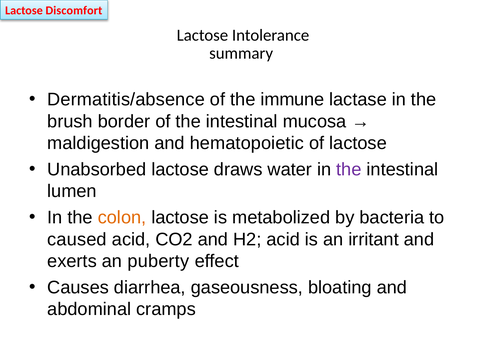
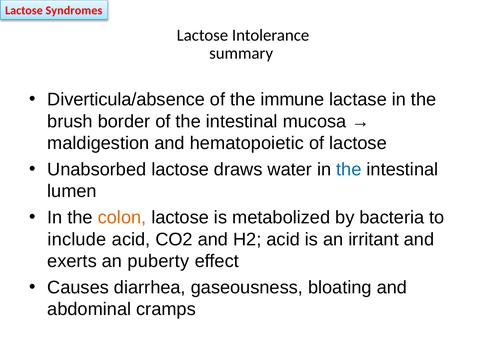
Discomfort: Discomfort -> Syndromes (74, 10)
Dermatitis/absence: Dermatitis/absence -> Diverticula/absence (126, 99)
the colour: purple -> blue (349, 169)
caused: caused -> include (77, 239)
